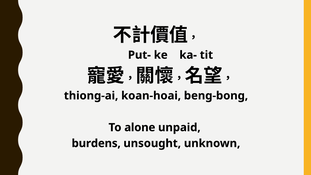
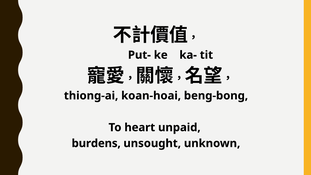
alone: alone -> heart (140, 127)
